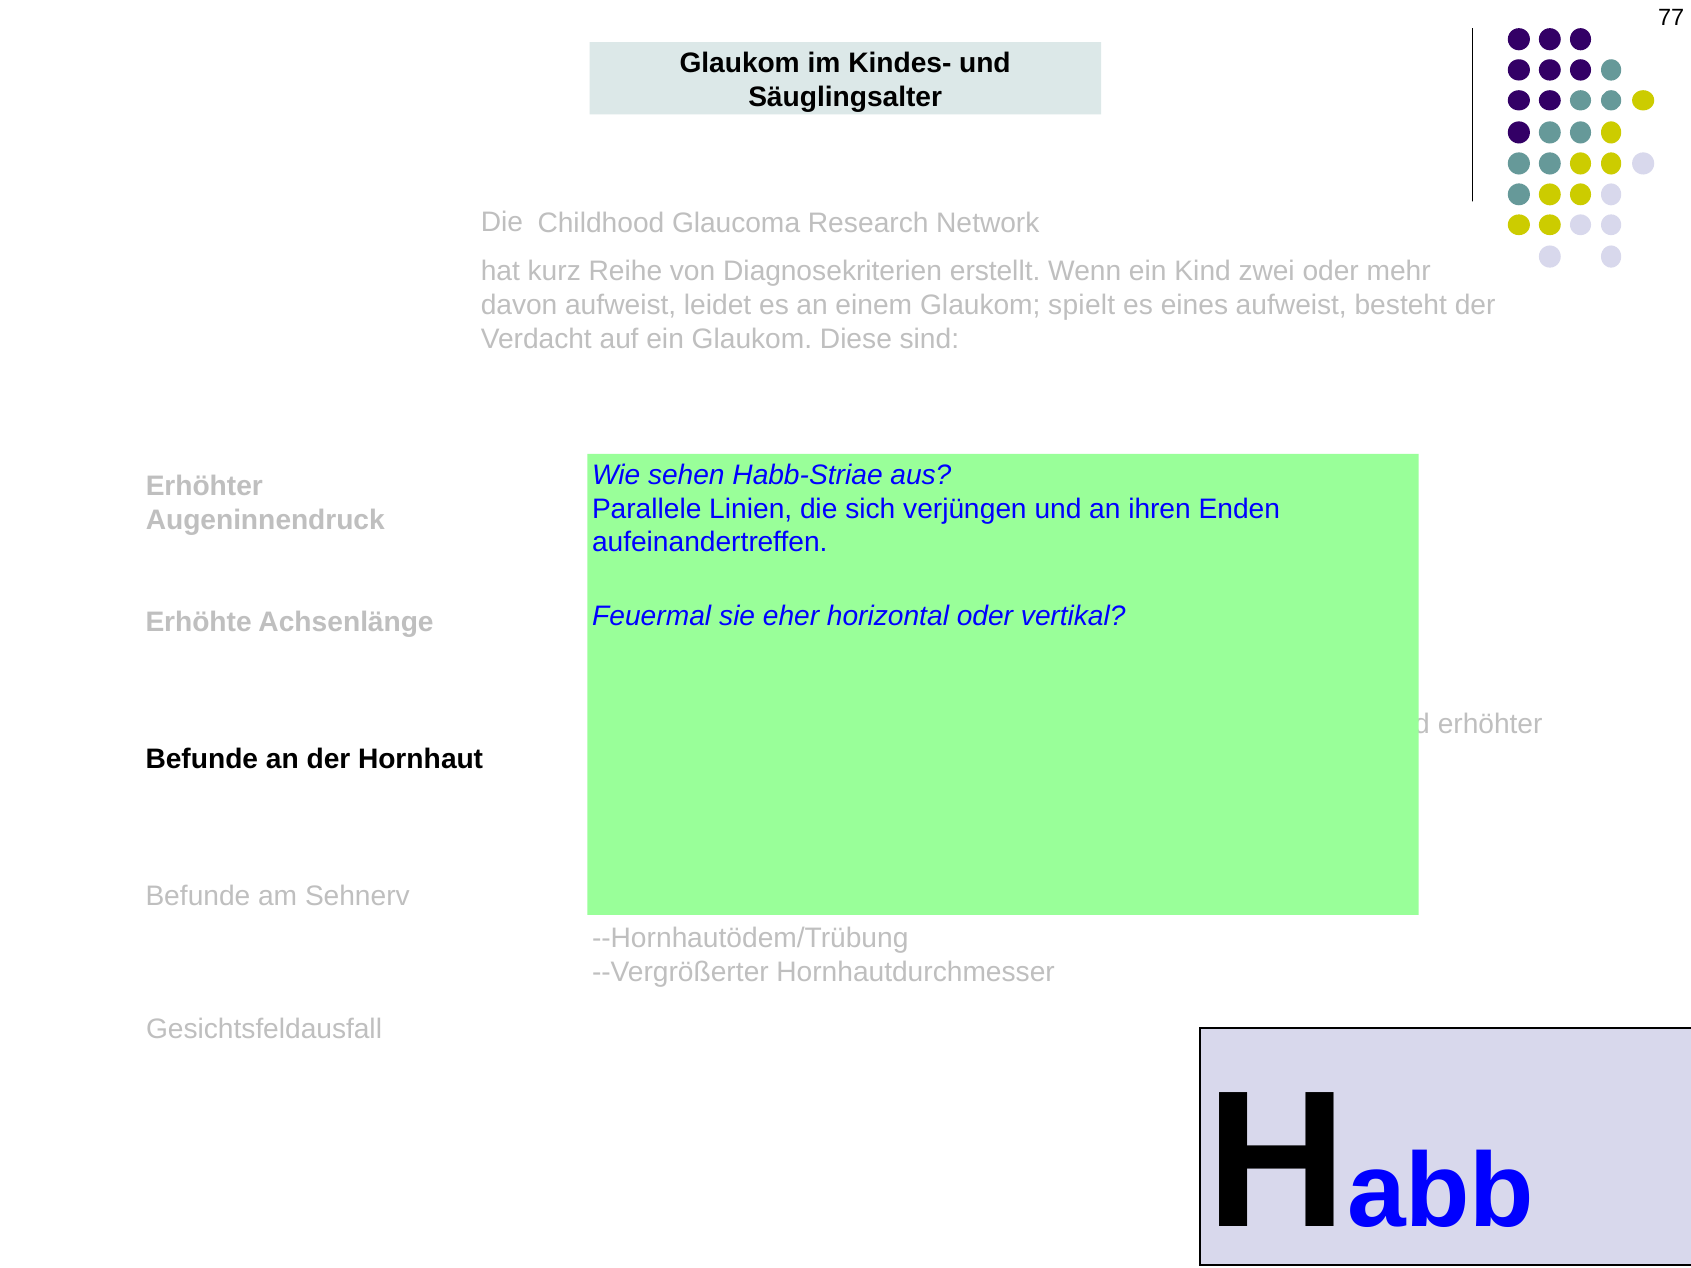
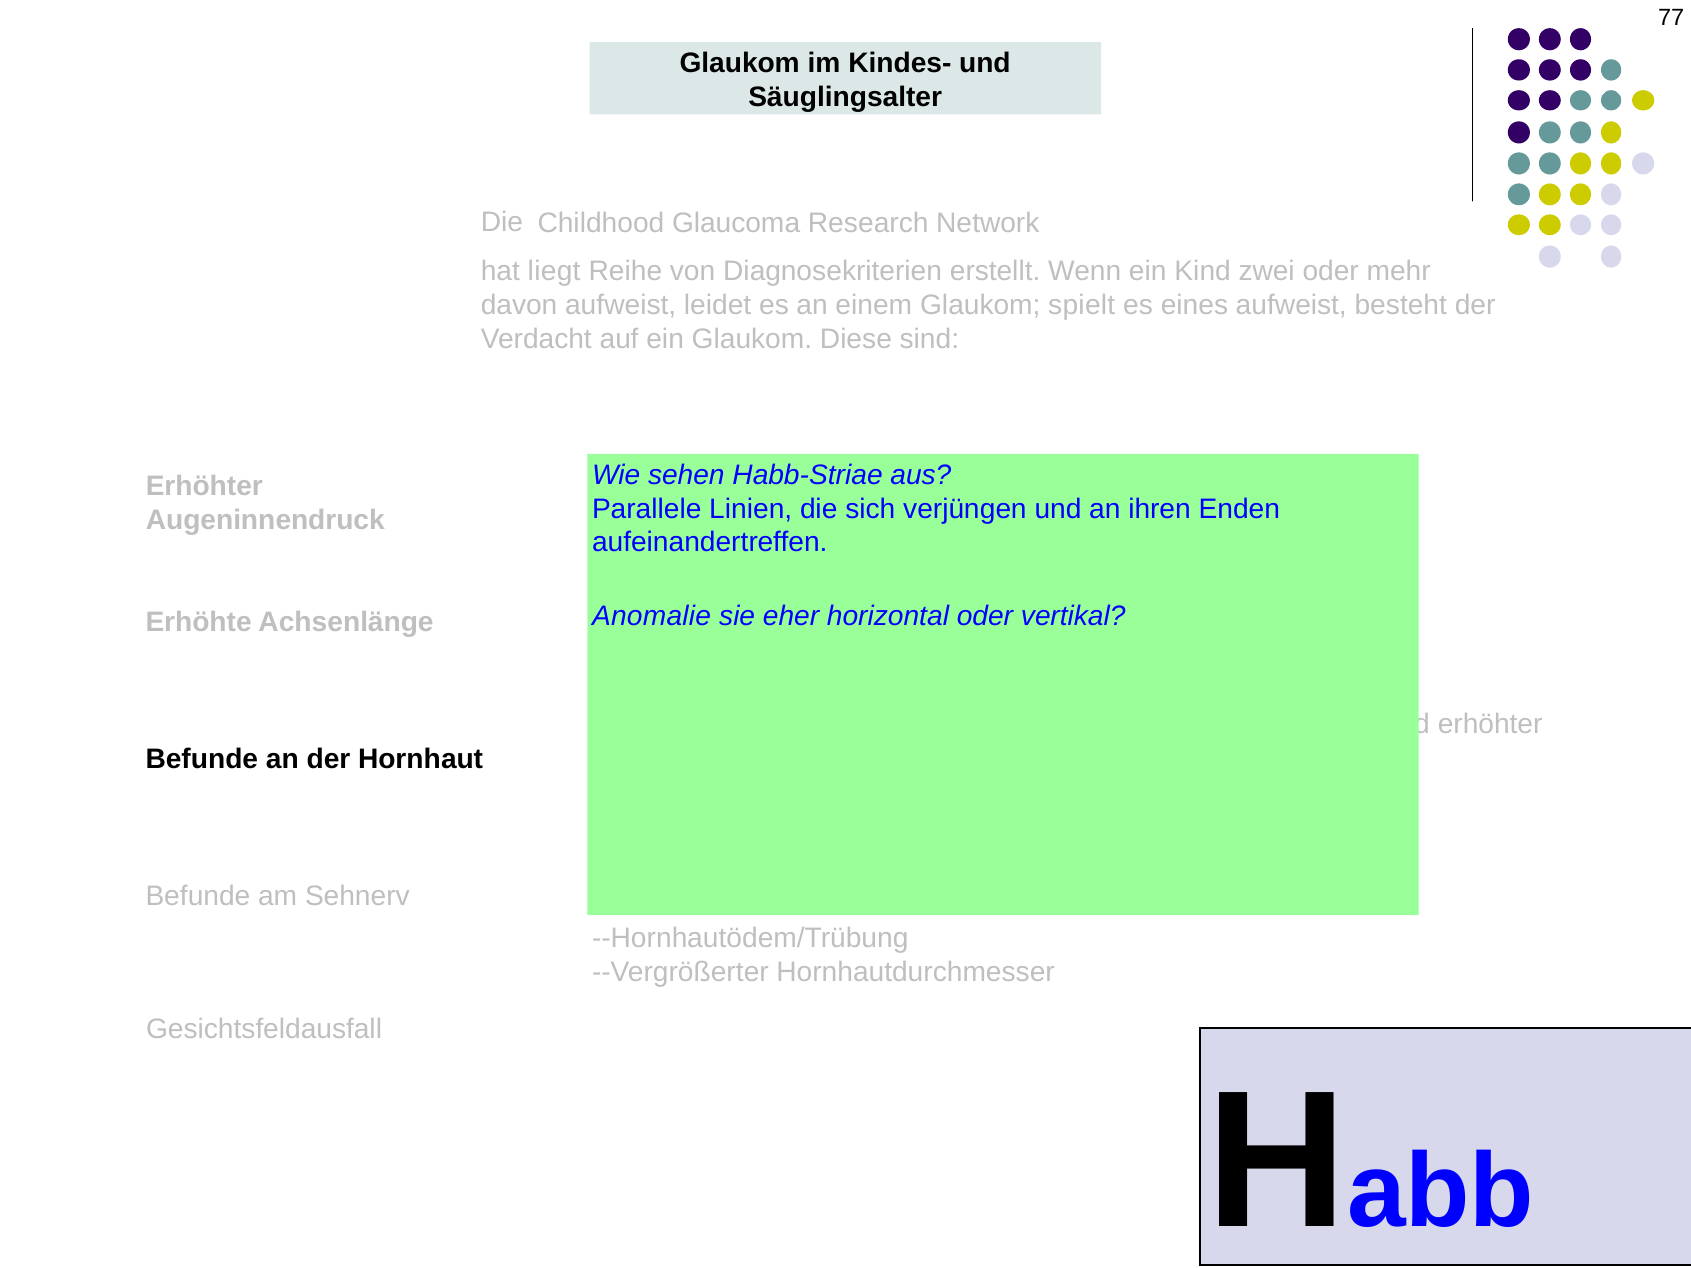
kurz: kurz -> liegt (554, 272)
Feuermal: Feuermal -> Anomalie (652, 616)
